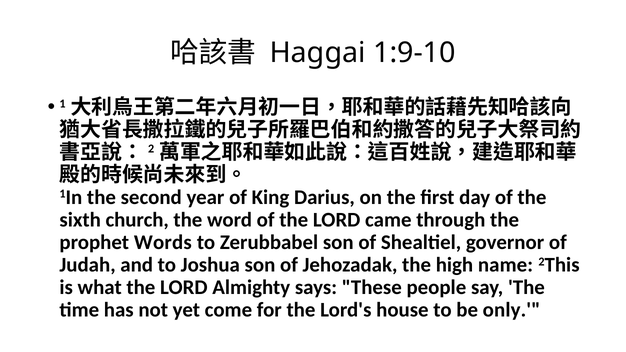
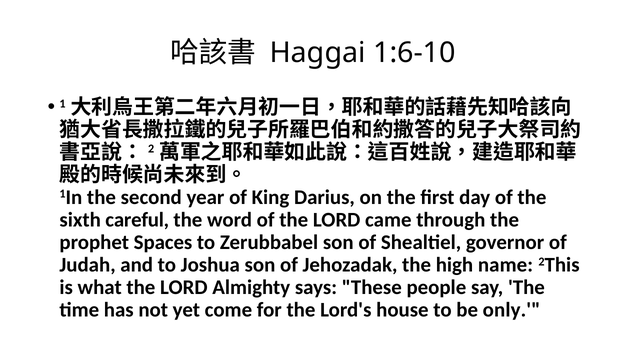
1:9-10: 1:9-10 -> 1:6-10 (414, 53)
church: church -> careful (137, 220)
Words: Words -> Spaces (163, 243)
